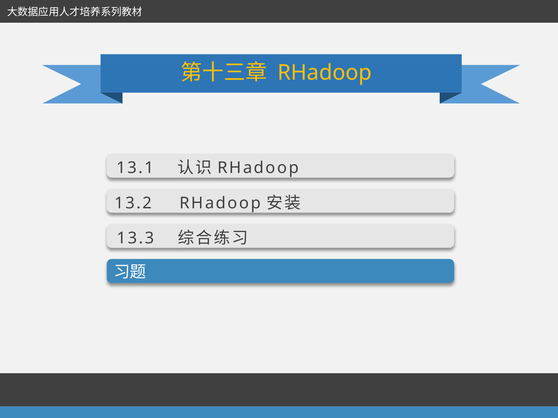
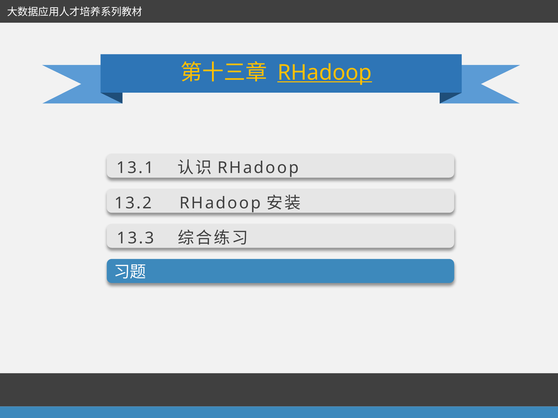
RHadoop underline: none -> present (325, 73)
